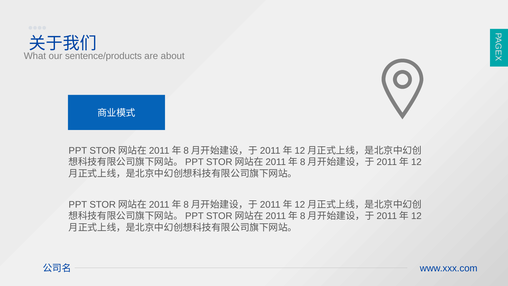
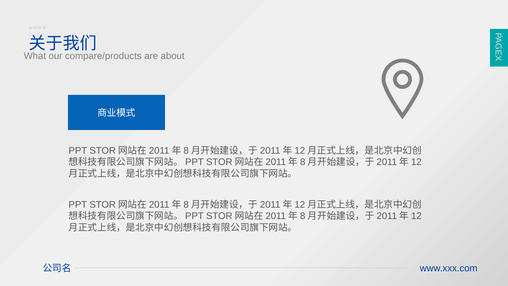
sentence/products: sentence/products -> compare/products (103, 56)
